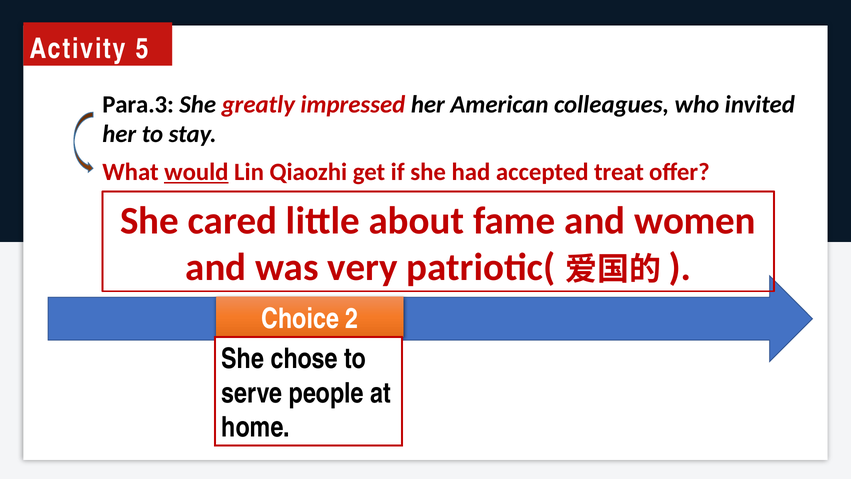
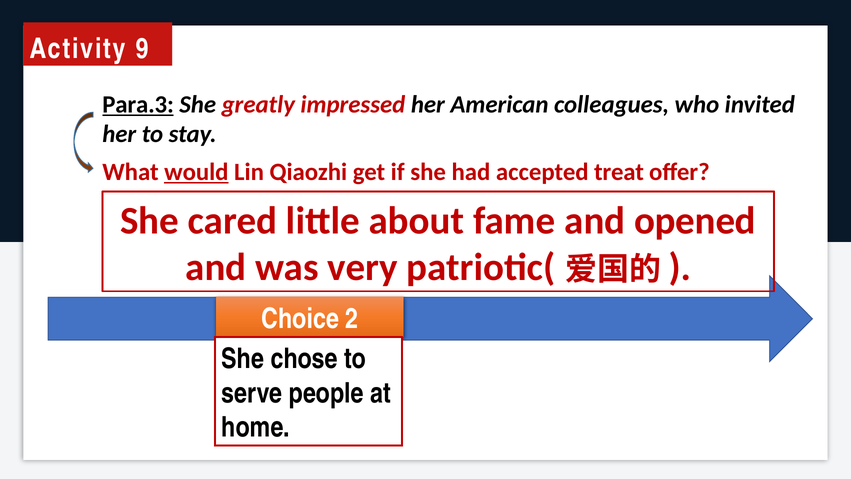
5: 5 -> 9 (142, 49)
Para.3 underline: none -> present (138, 104)
women: women -> opened (695, 220)
